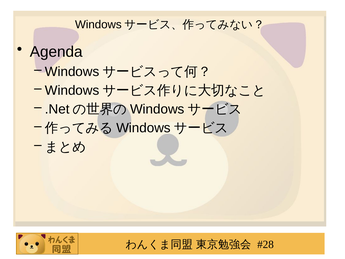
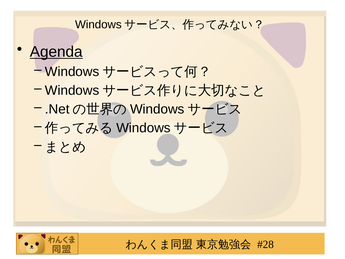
Agenda underline: none -> present (56, 52)
